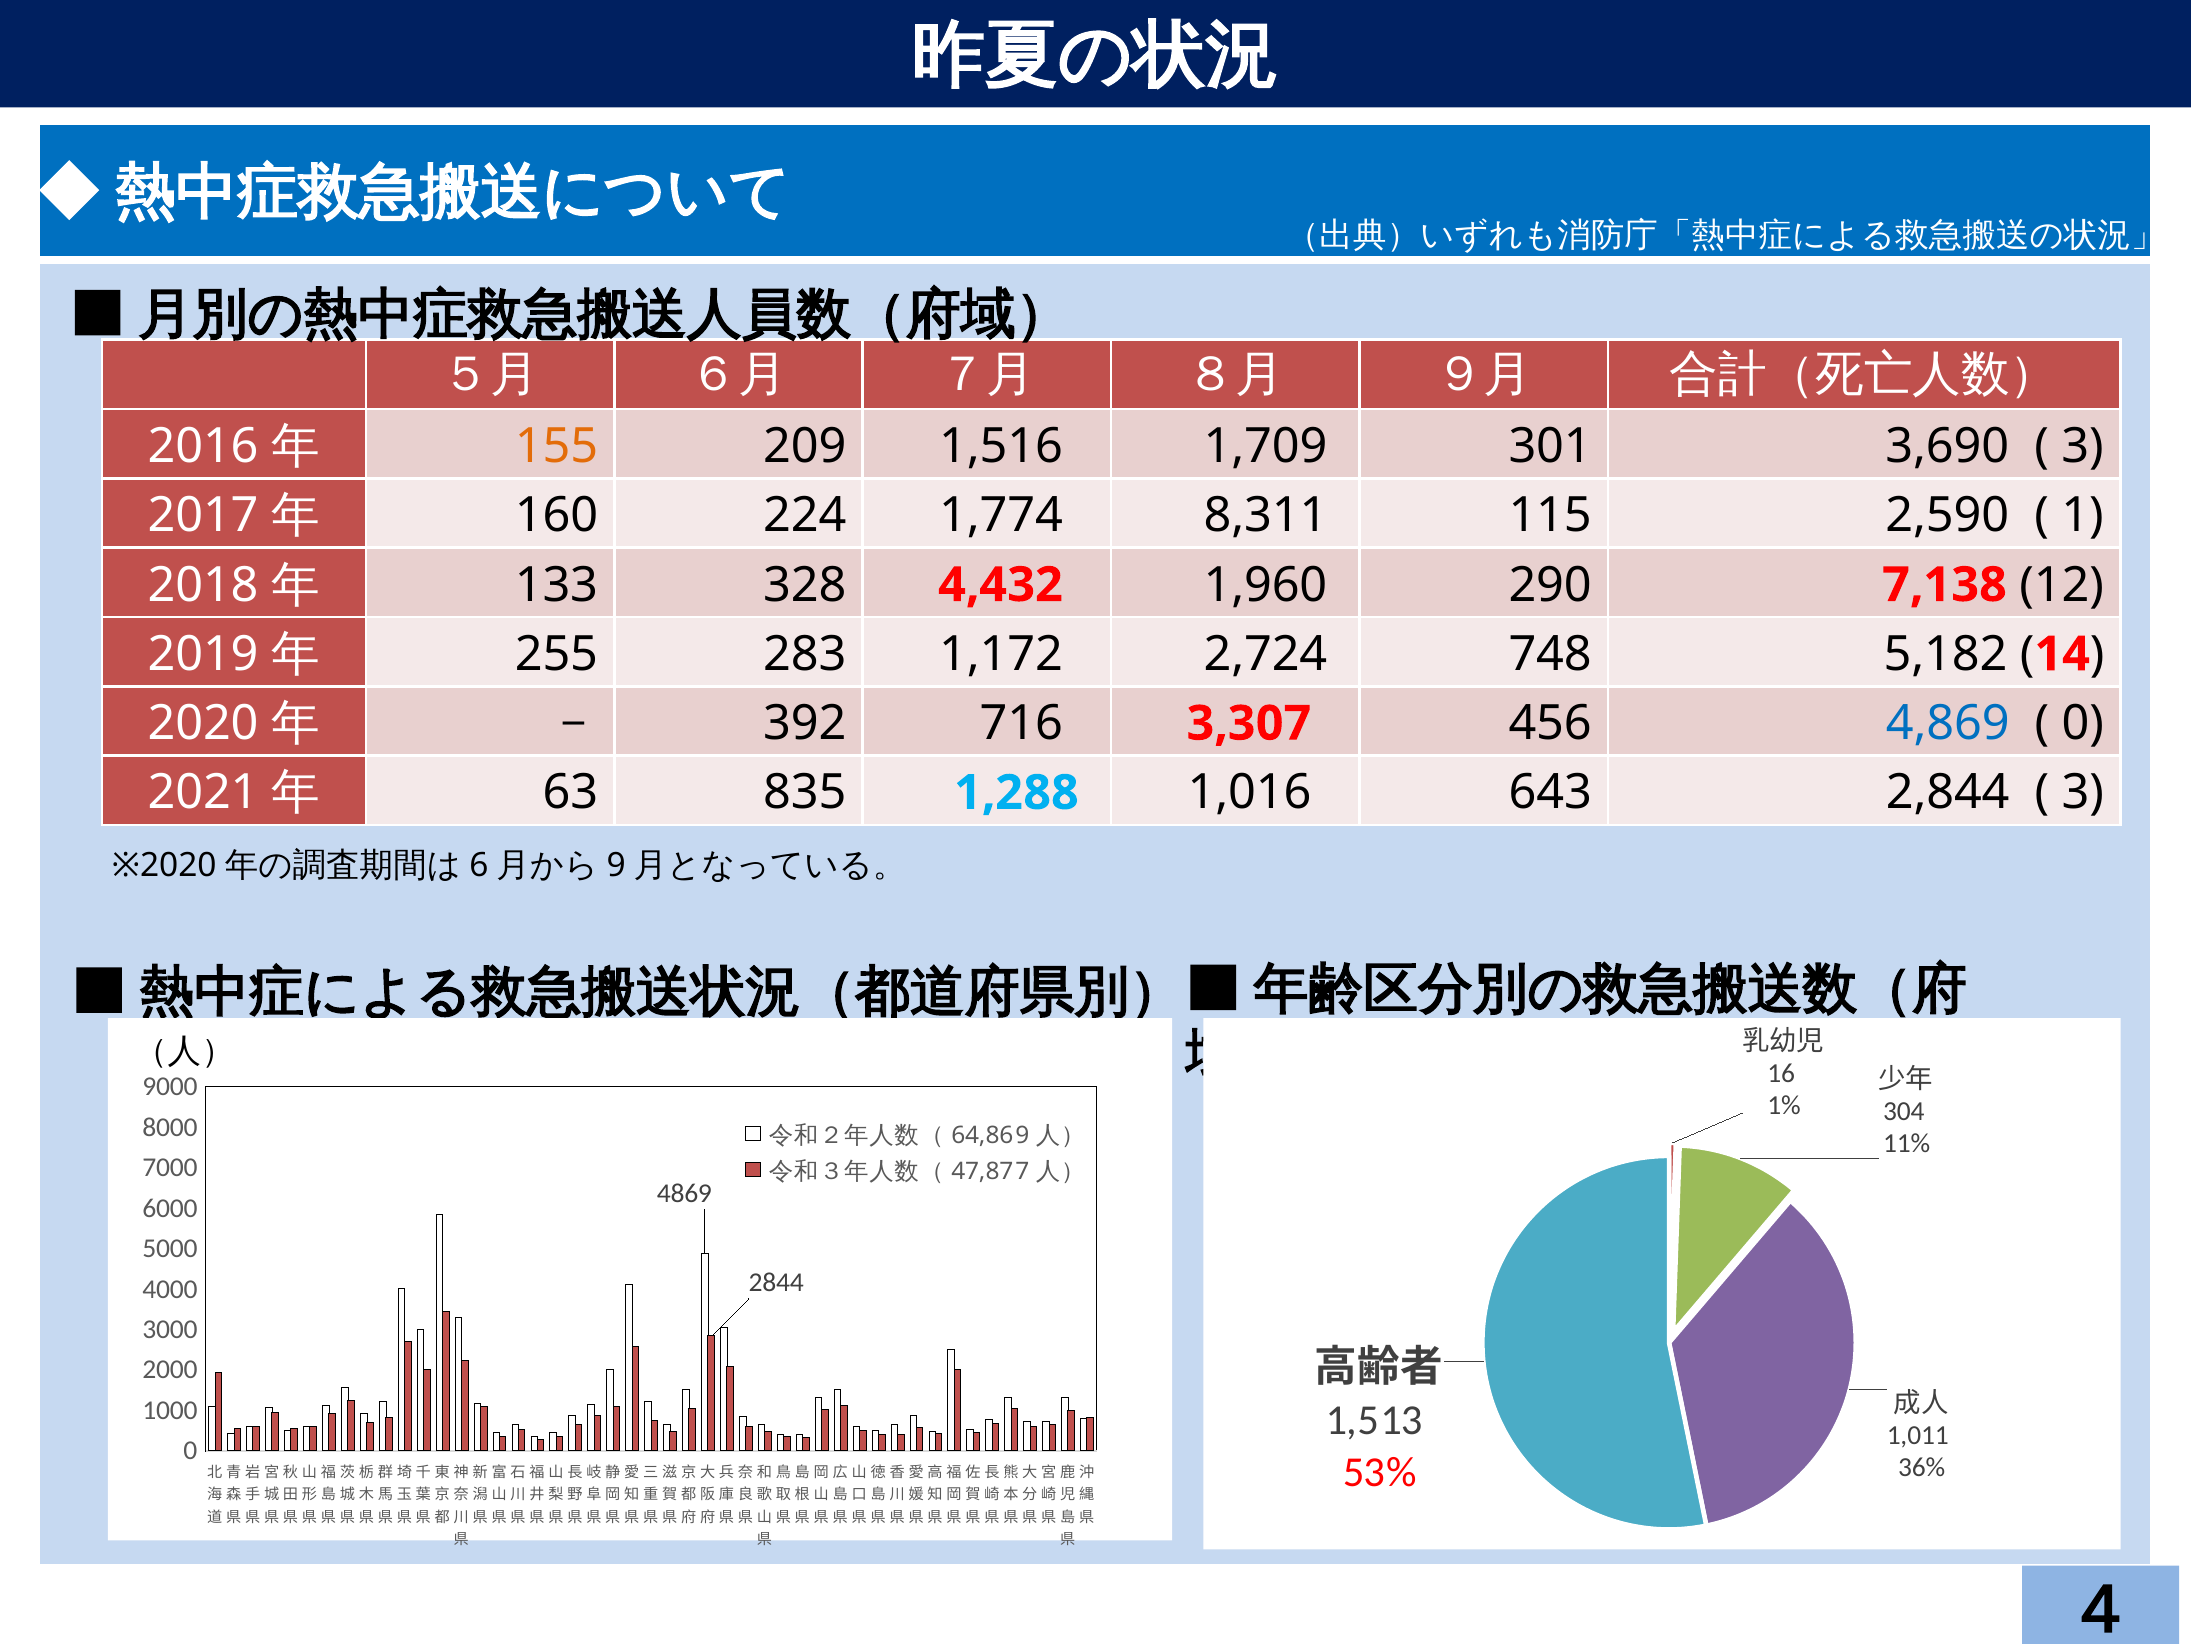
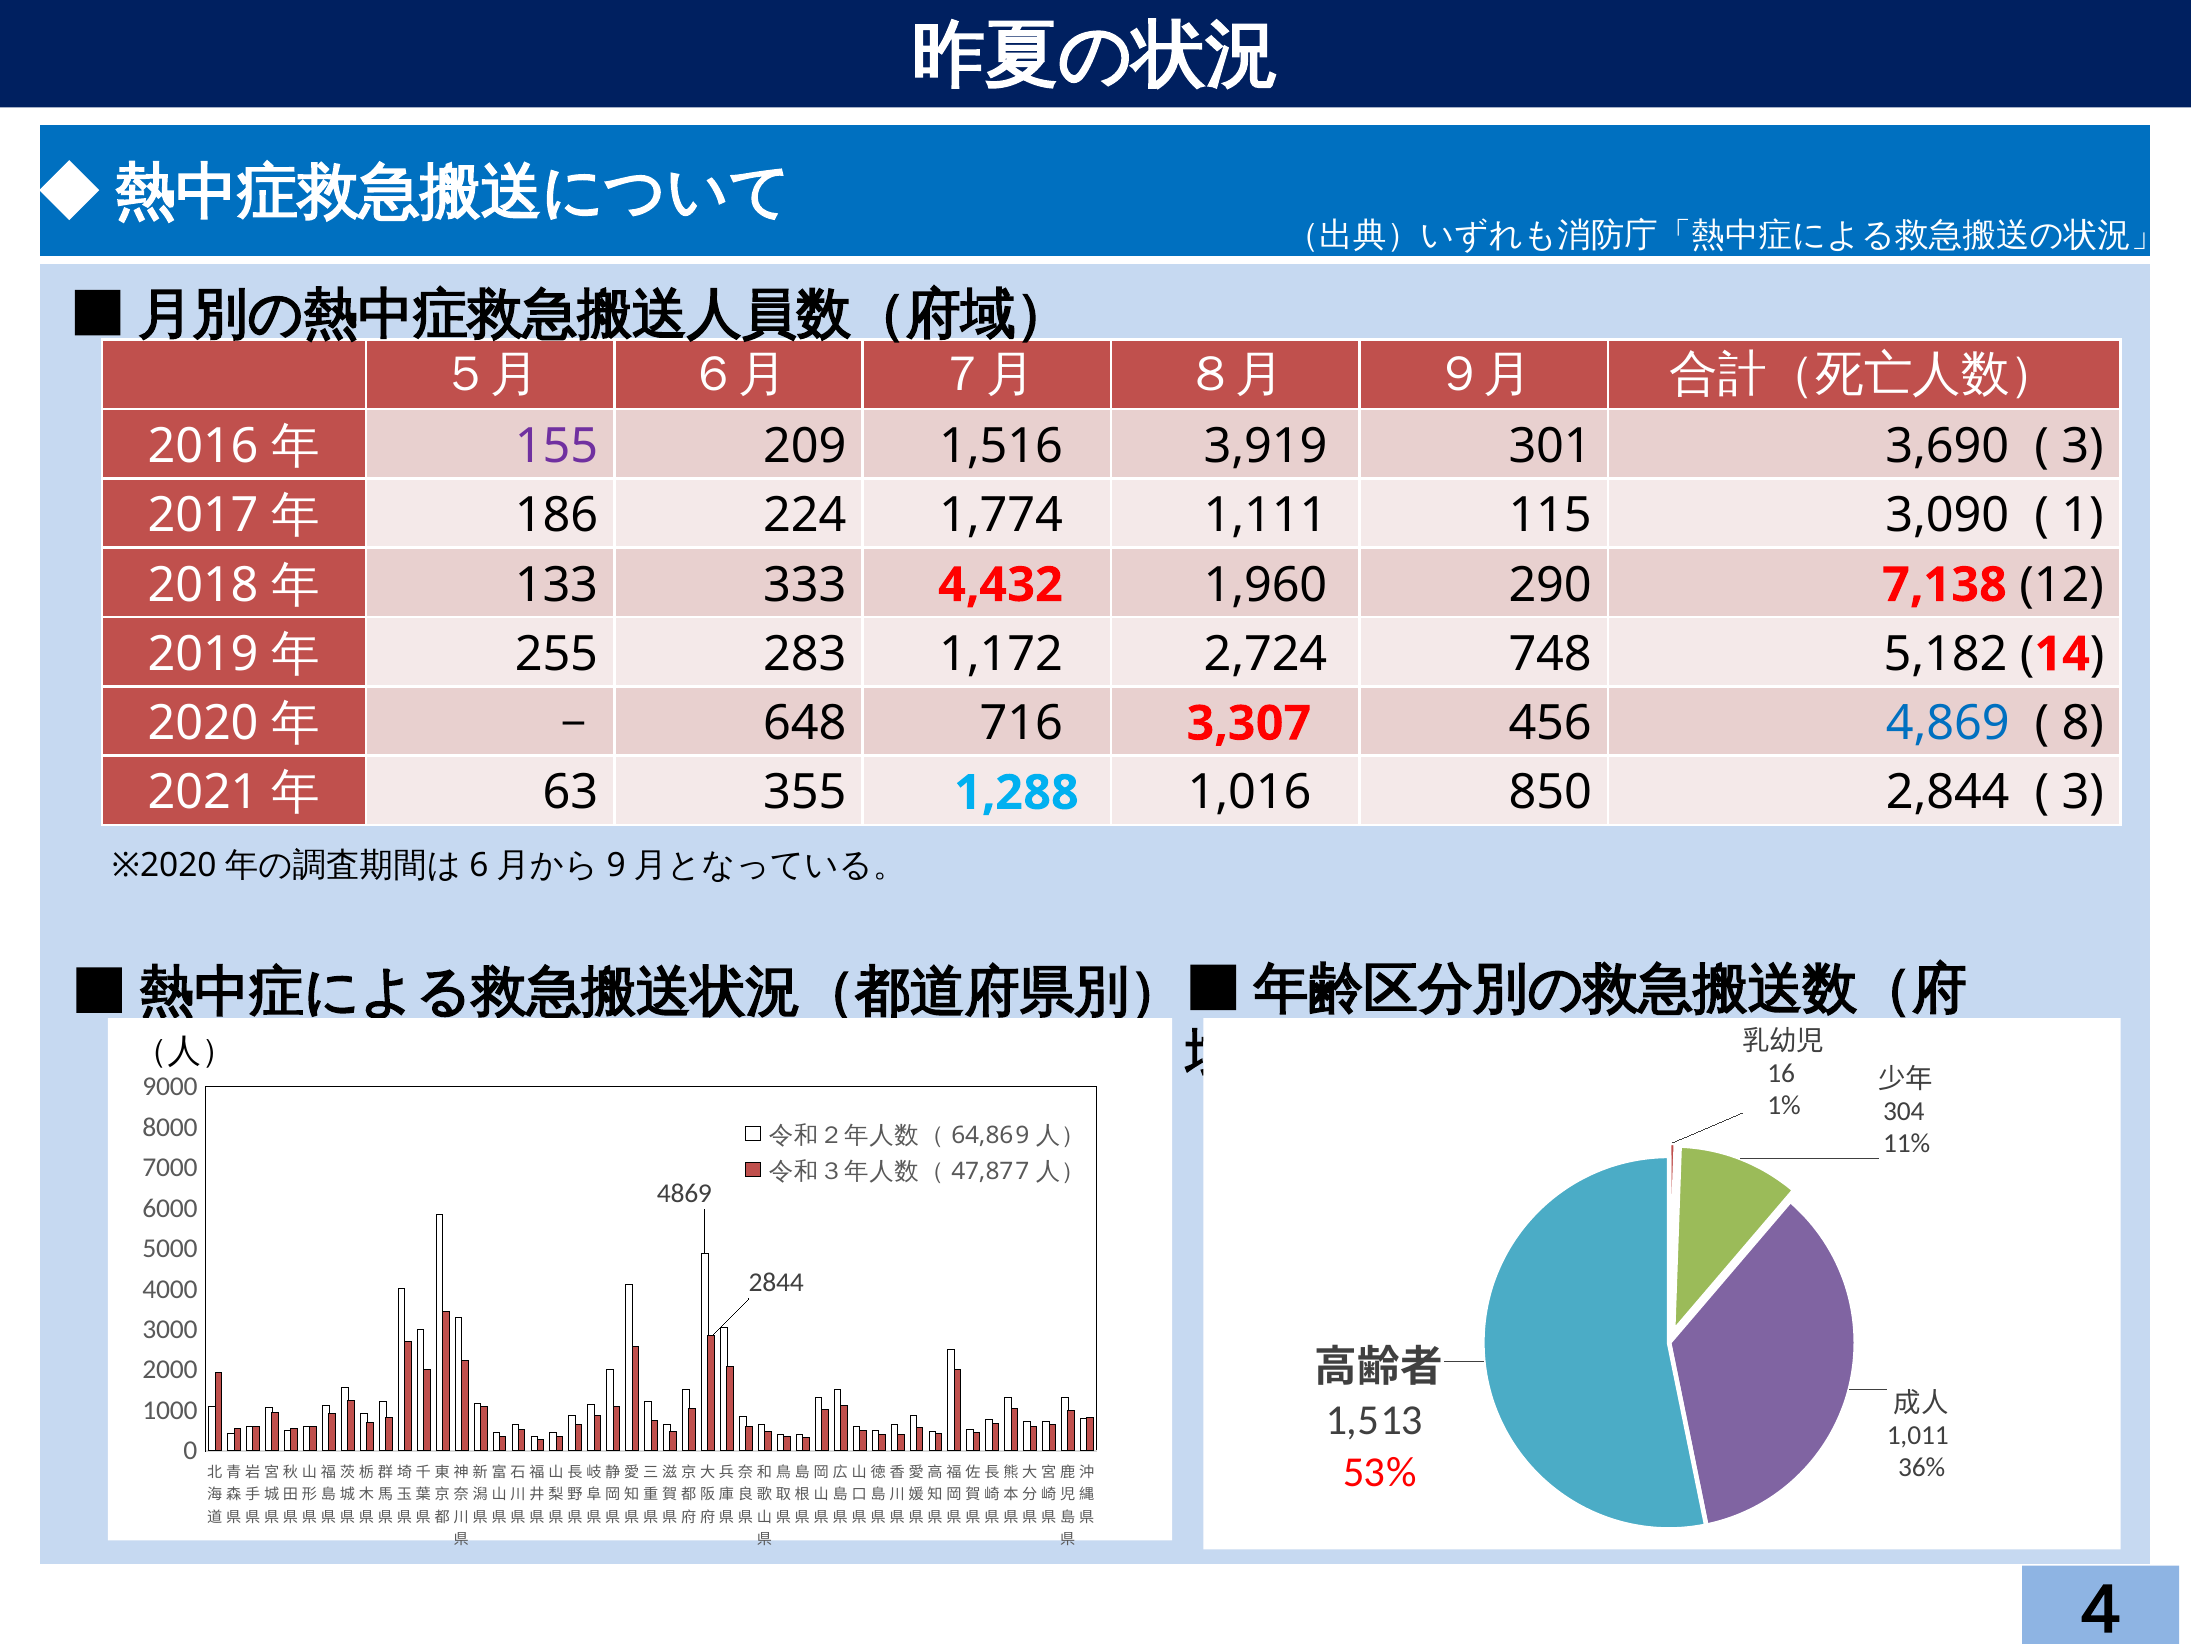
155 colour: orange -> purple (556, 446)
1,709: 1,709 -> 3,919 (1266, 446)
160: 160 -> 186 (556, 515)
8,311: 8,311 -> 1,111 (1266, 515)
2,590: 2,590 -> 3,090 (1947, 515)
328: 328 -> 333 (805, 585)
392: 392 -> 648 (805, 723)
0: 0 -> 8 (2083, 723)
835: 835 -> 355 (805, 793)
643: 643 -> 850 (1550, 793)
